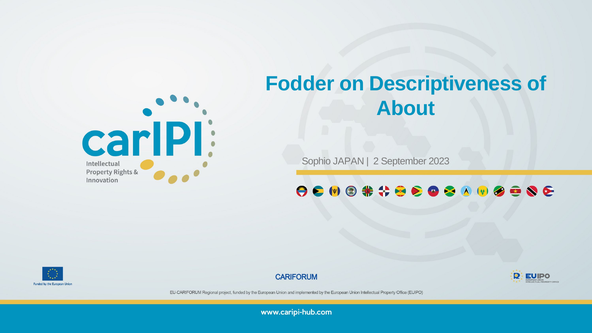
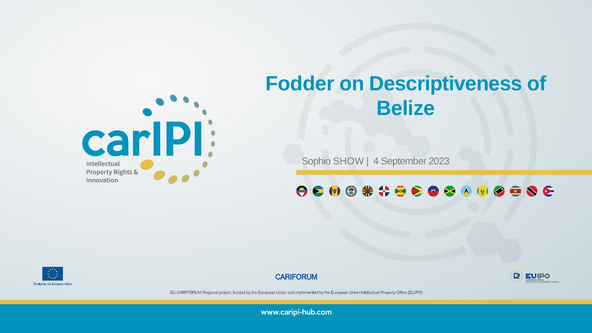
About: About -> Belize (406, 109)
JAPAN: JAPAN -> SHOW (349, 161)
2: 2 -> 4 (376, 161)
